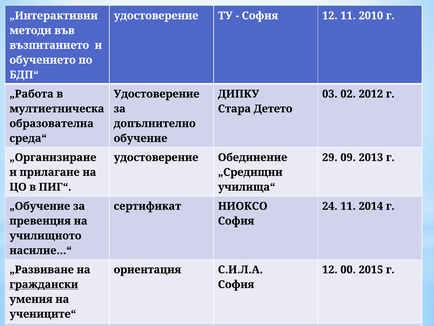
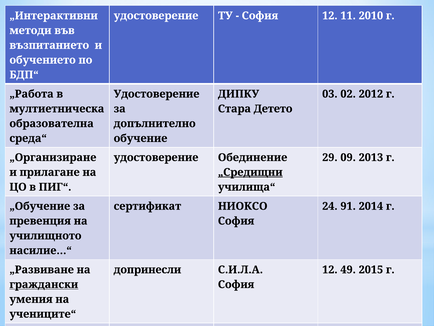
„Средищни underline: none -> present (250, 172)
24 11: 11 -> 91 (348, 206)
ориентация: ориентация -> допринесли (147, 269)
00: 00 -> 49 (348, 269)
